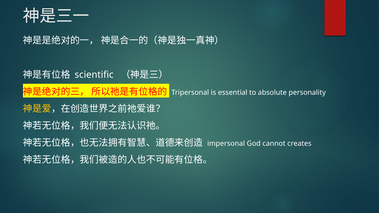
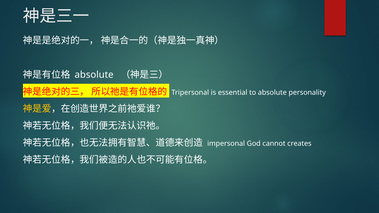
scientific: scientific -> absolute (94, 75)
